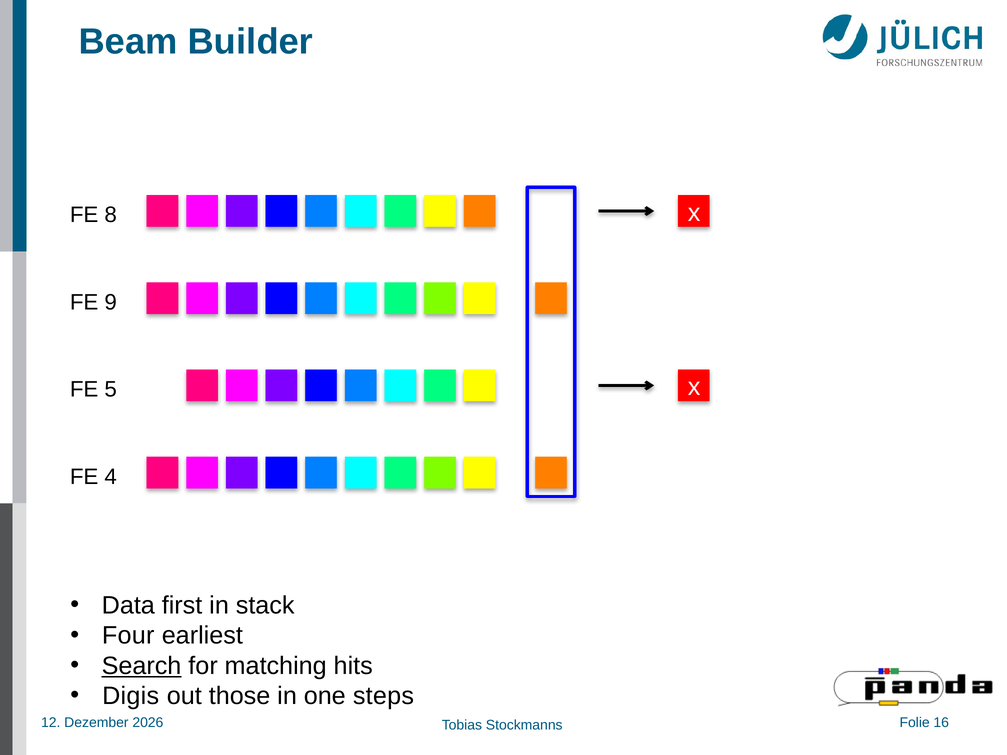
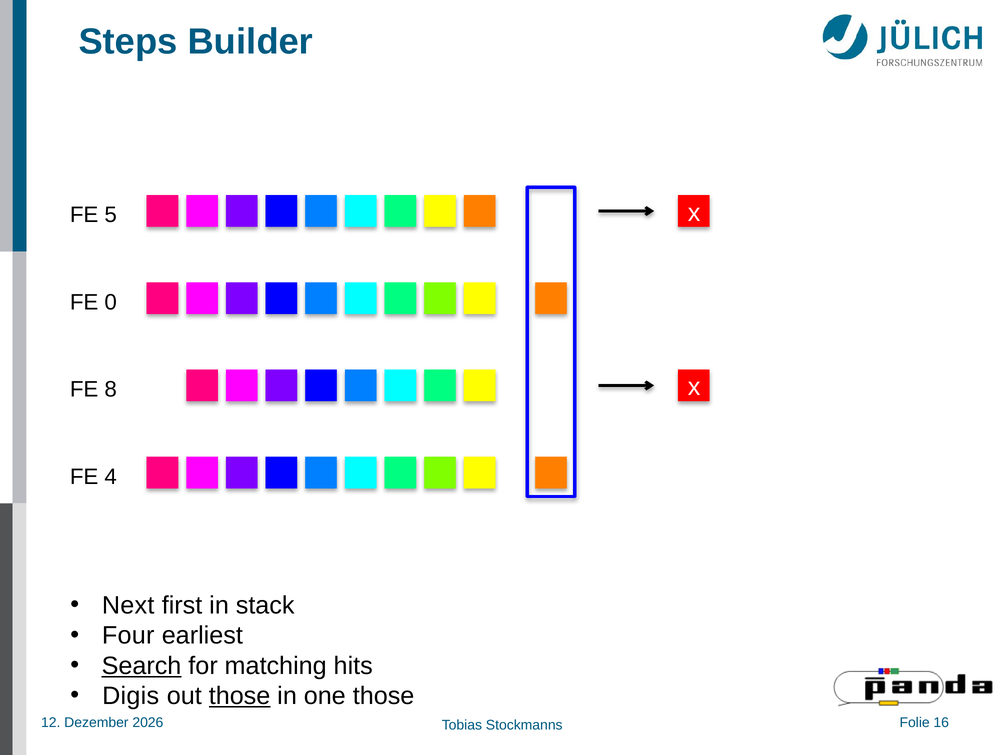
Beam: Beam -> Steps (128, 42)
8: 8 -> 5 (111, 215)
9: 9 -> 0 (111, 302)
5: 5 -> 8 (111, 390)
Data: Data -> Next (128, 606)
those underline: none -> present (240, 696)
one steps: steps -> those (384, 696)
